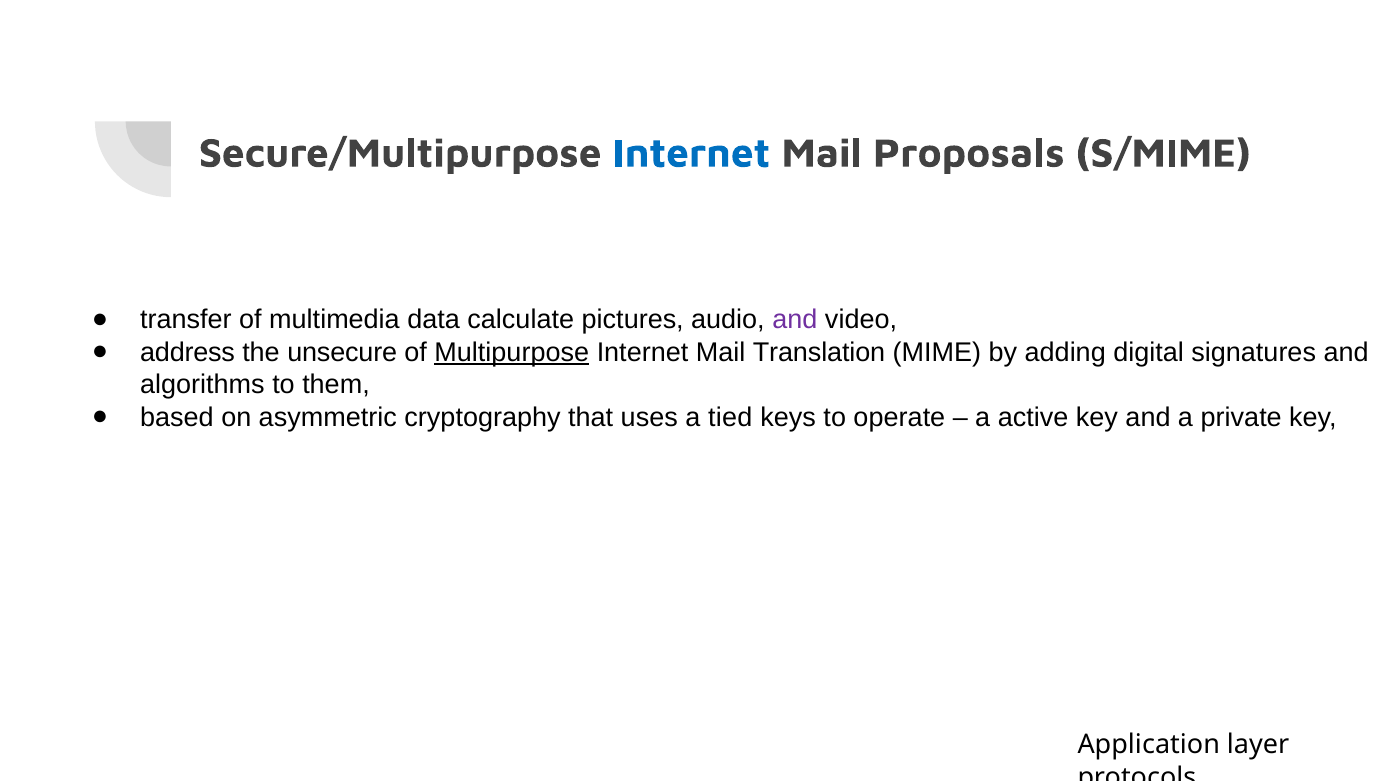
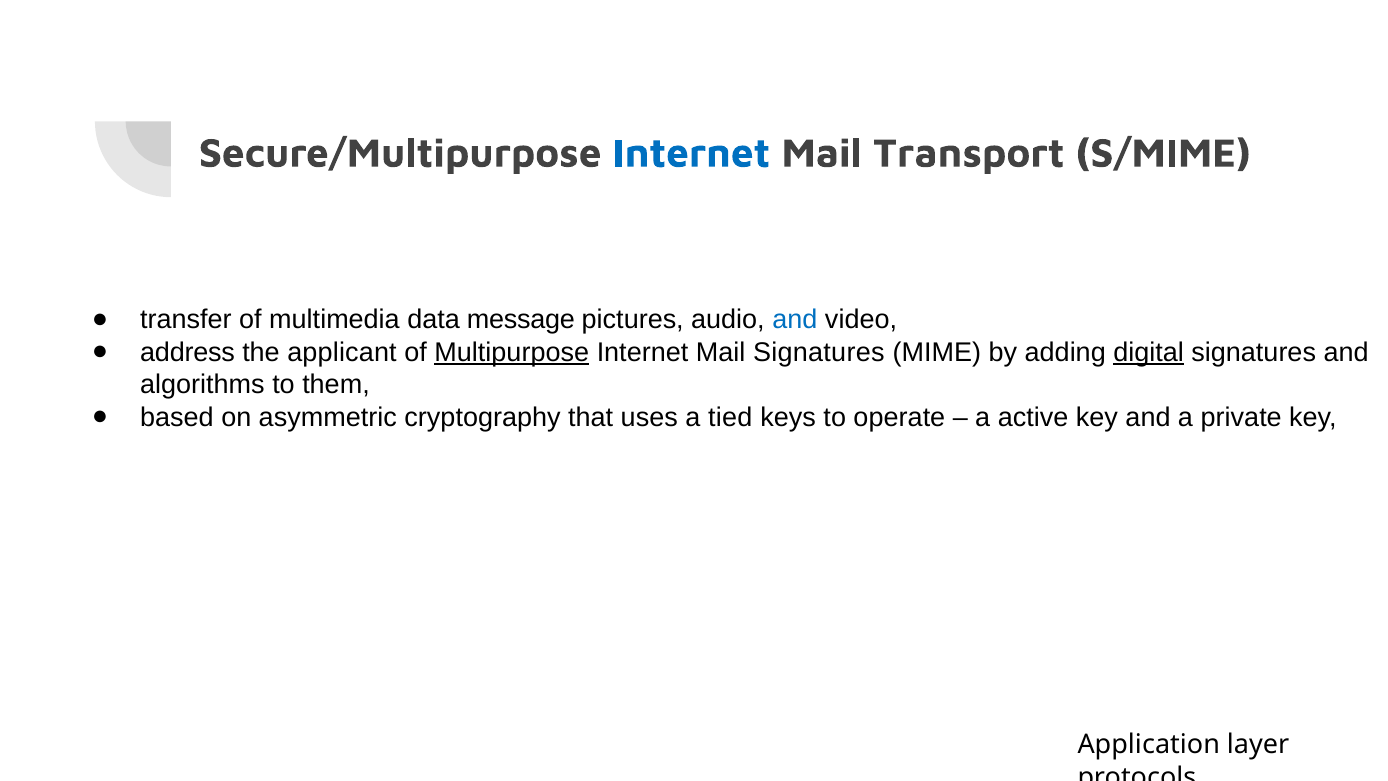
Proposals: Proposals -> Transport (969, 153)
calculate: calculate -> message (521, 320)
and colour: purple -> blue (795, 320)
unsecure: unsecure -> applicant (342, 352)
Mail Translation: Translation -> Signatures (819, 352)
digital underline: none -> present (1149, 352)
